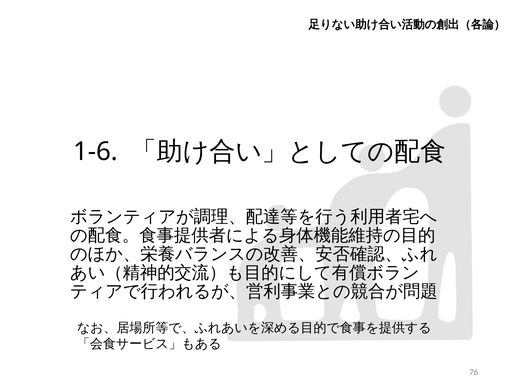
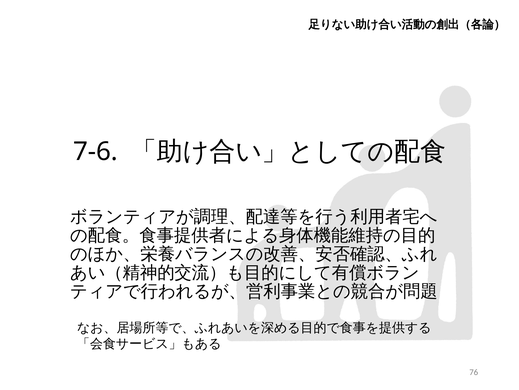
1-6: 1-6 -> 7-6 (95, 151)
